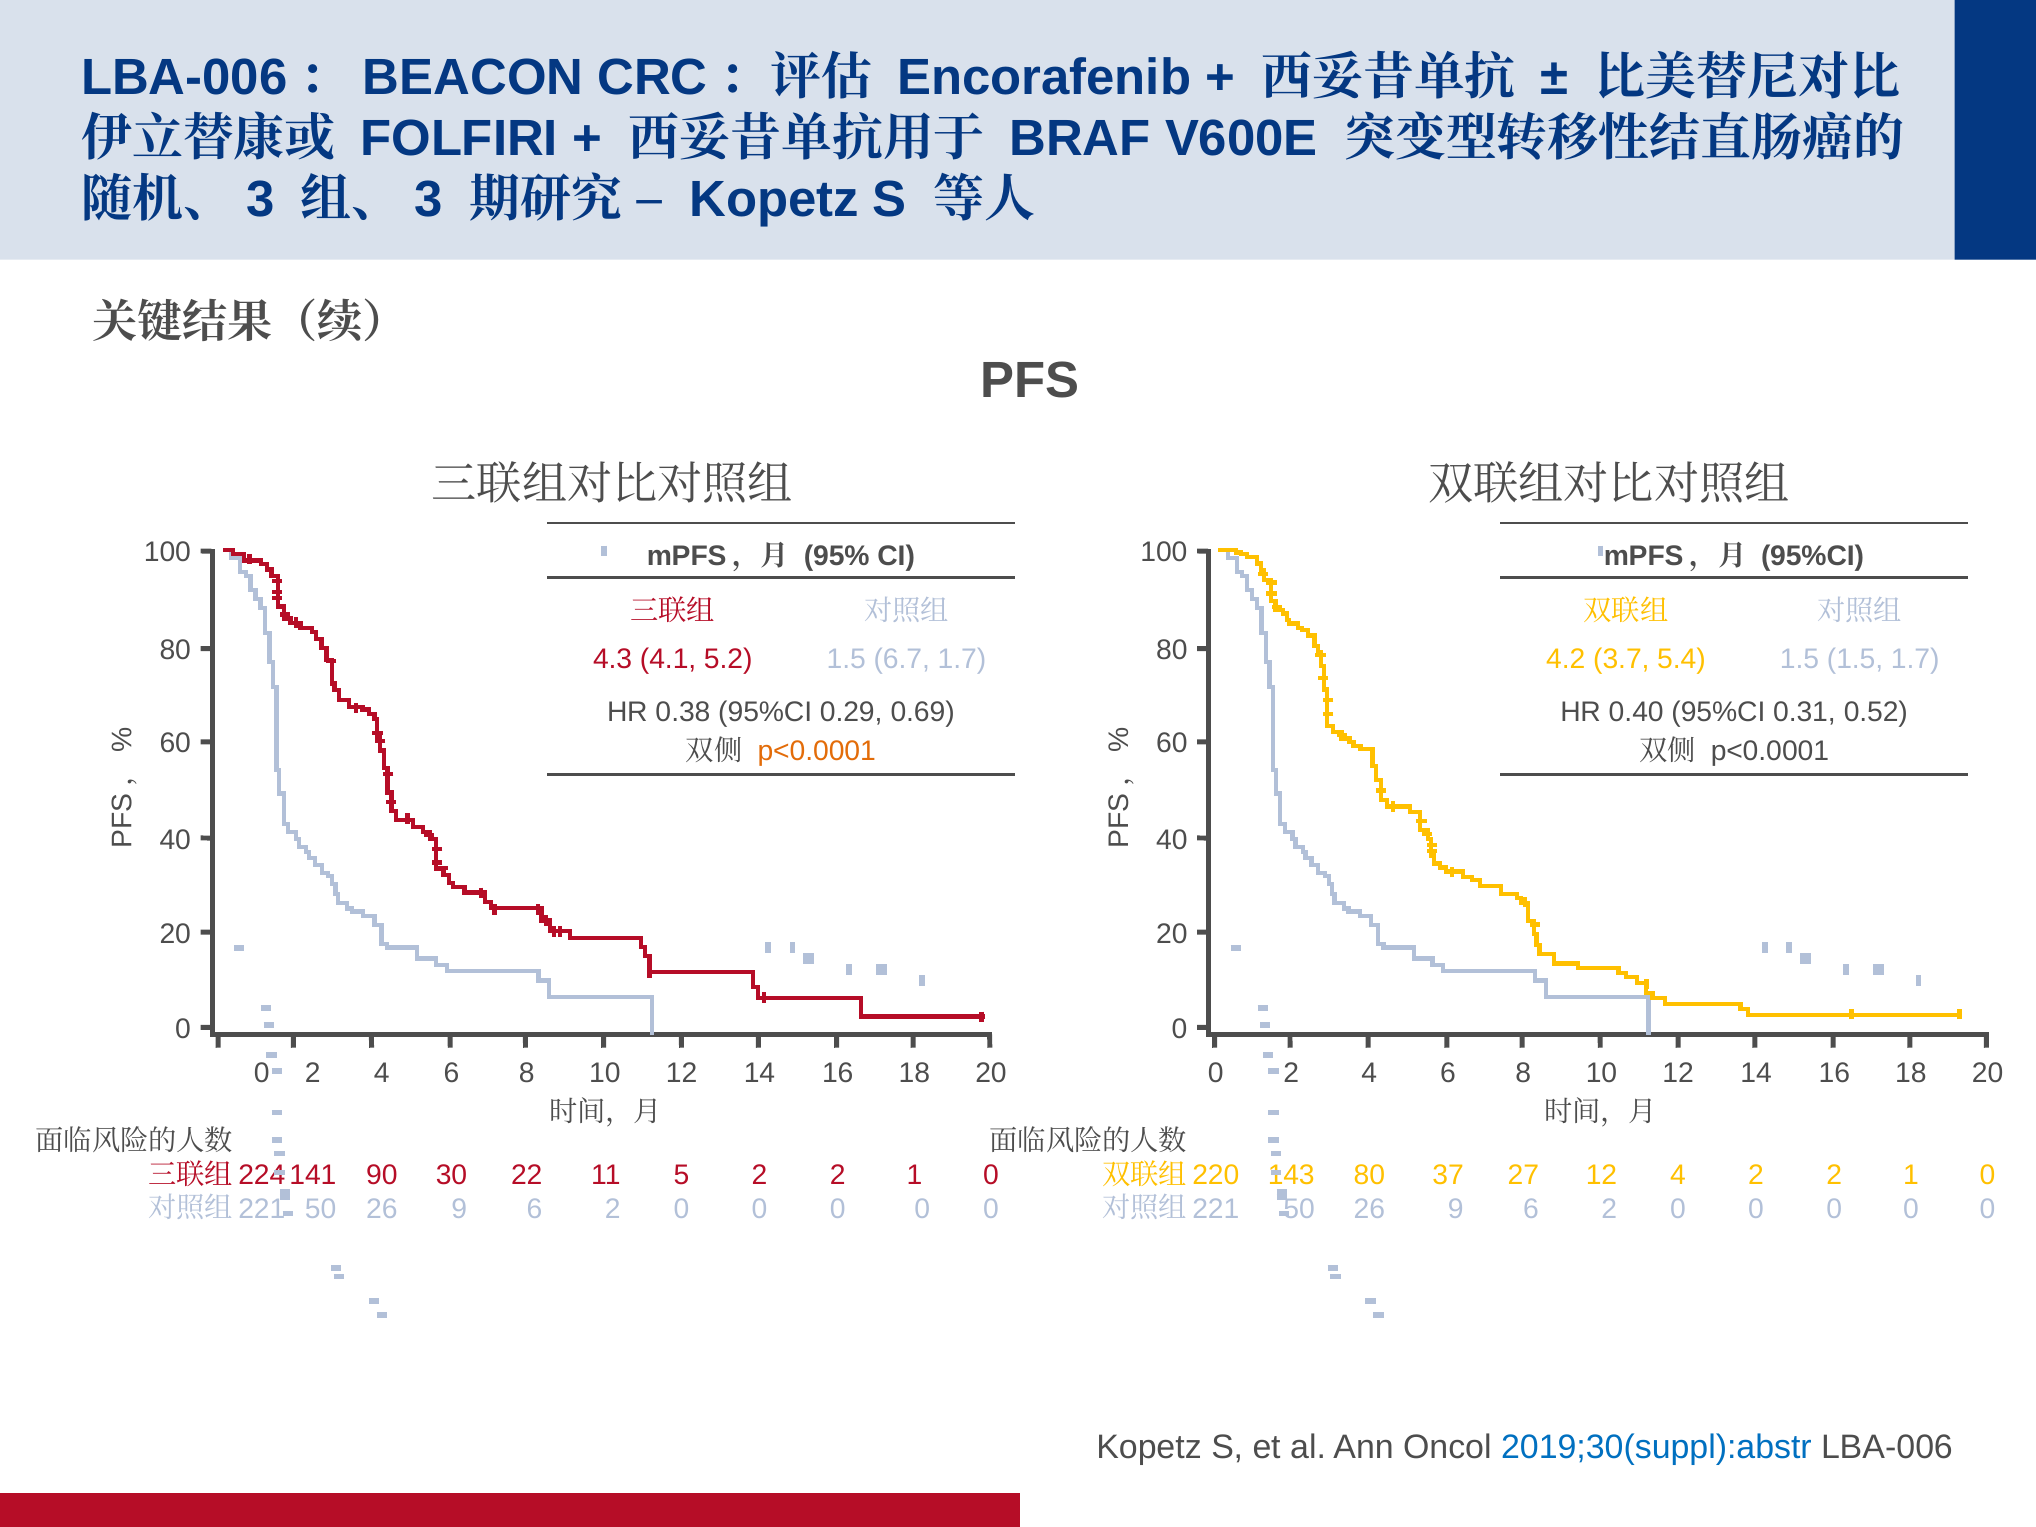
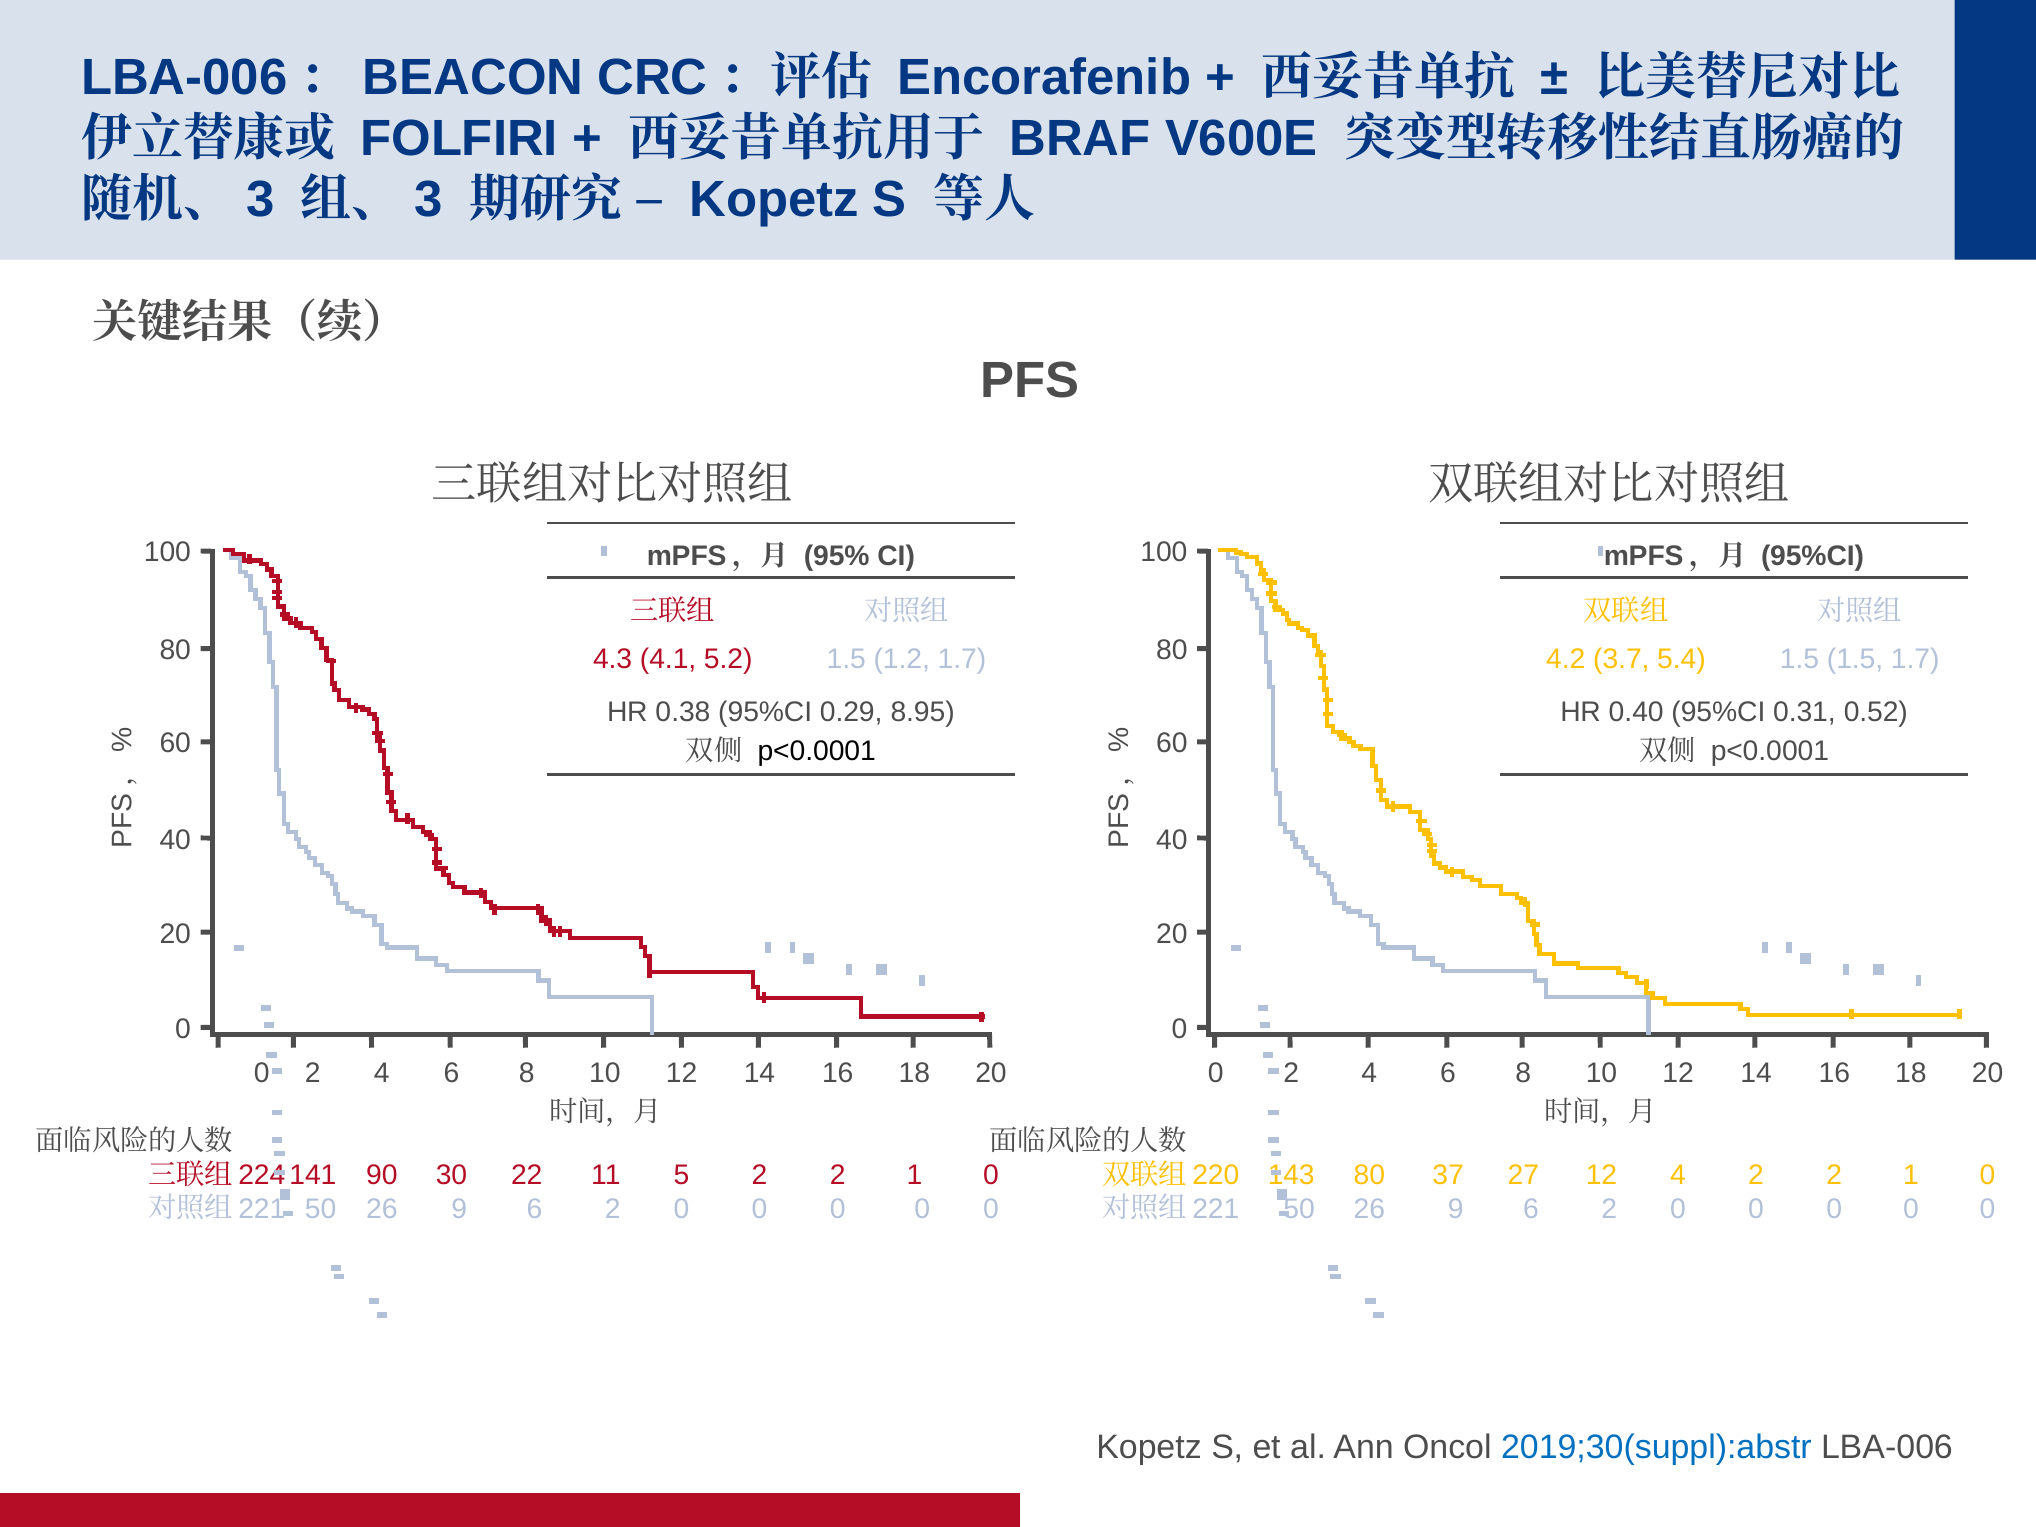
6.7: 6.7 -> 1.2 (902, 659)
0.69: 0.69 -> 8.95 (923, 712)
p<0.0001 colour: orange -> black (817, 751)
